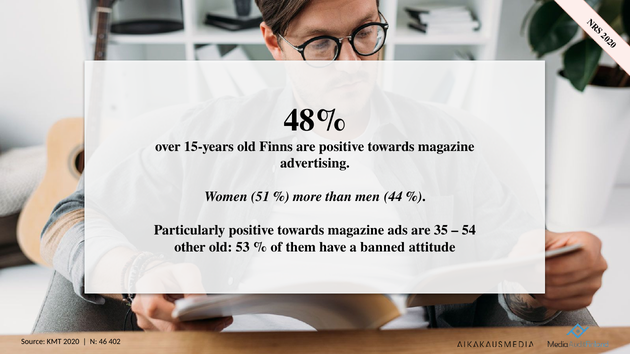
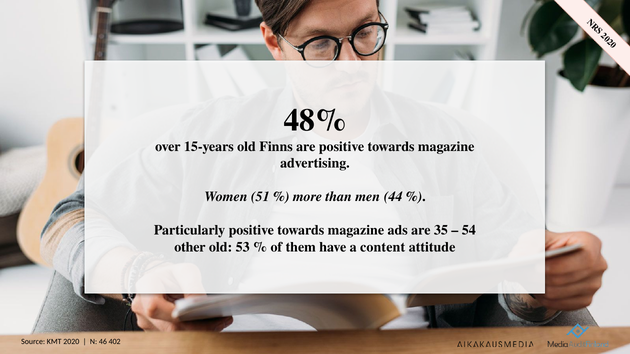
banned: banned -> content (383, 247)
